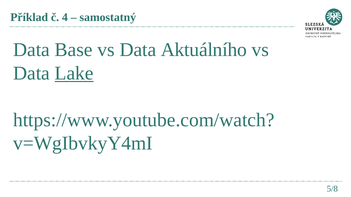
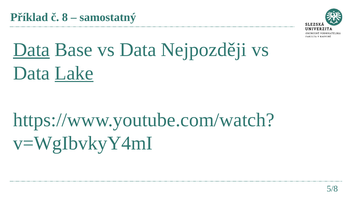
4: 4 -> 8 (65, 17)
Data underline: none -> present (31, 50)
Aktuálního: Aktuálního -> Nejpozději (204, 50)
